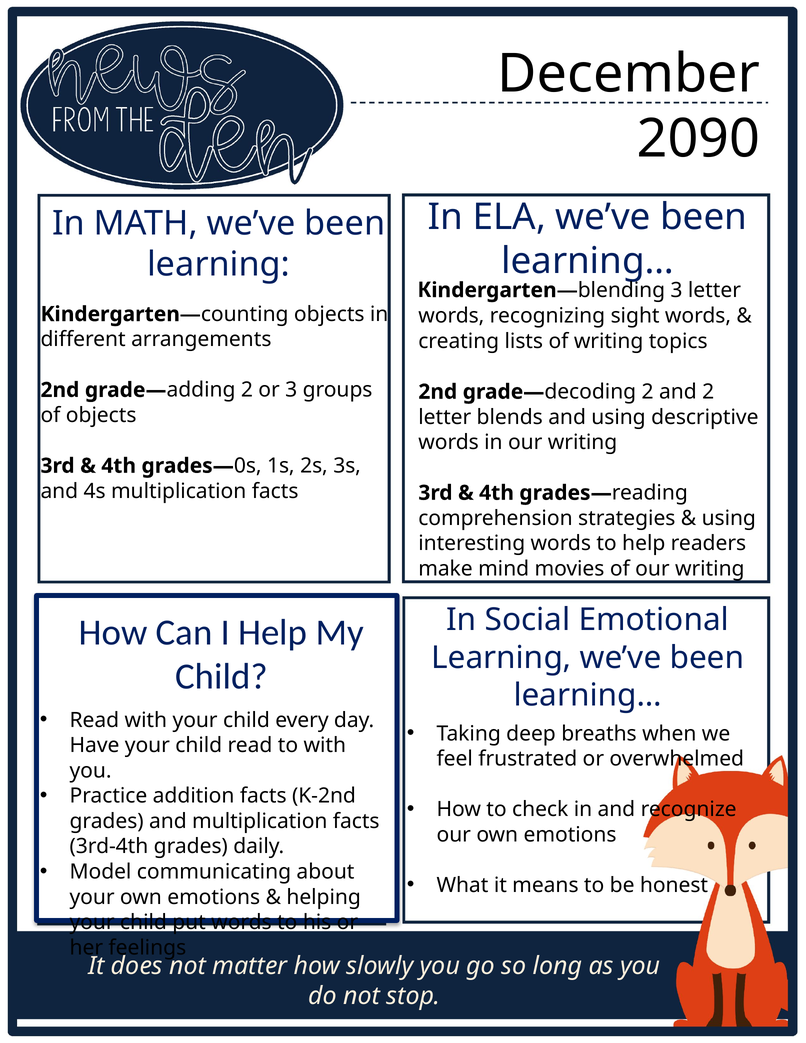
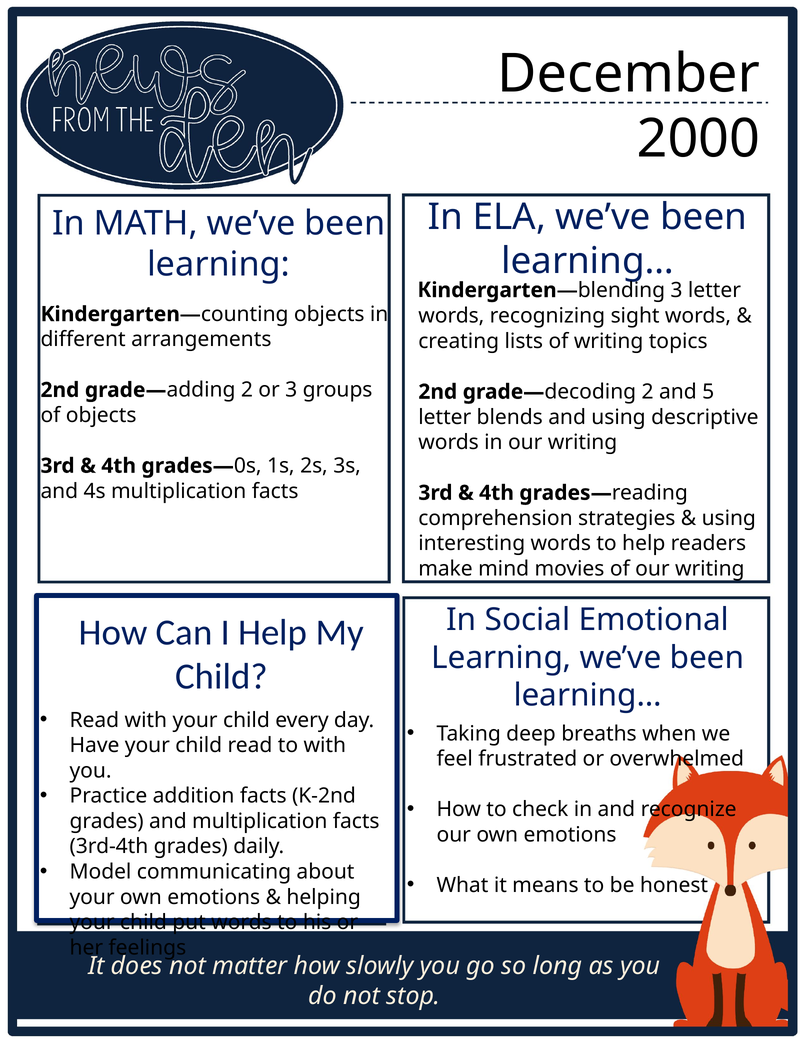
2090: 2090 -> 2000 (698, 139)
and 2: 2 -> 5 (708, 392)
